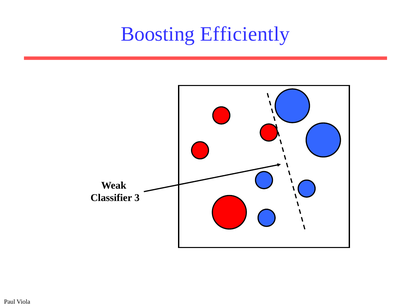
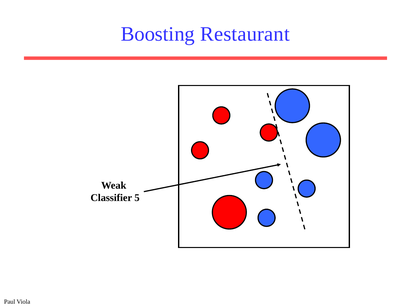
Efficiently: Efficiently -> Restaurant (245, 34)
3: 3 -> 5 (137, 198)
